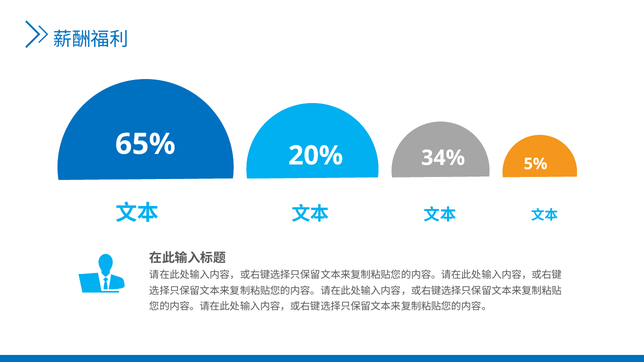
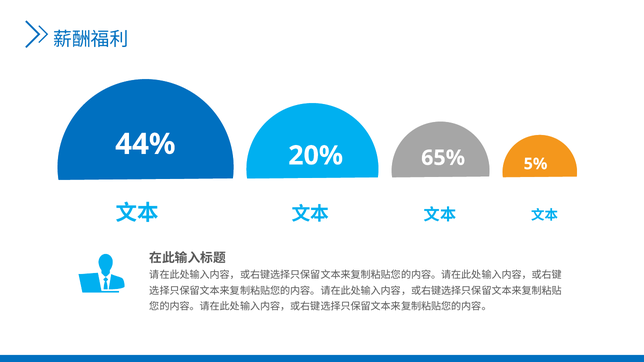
65%: 65% -> 44% (145, 144)
34%: 34% -> 65% (443, 158)
